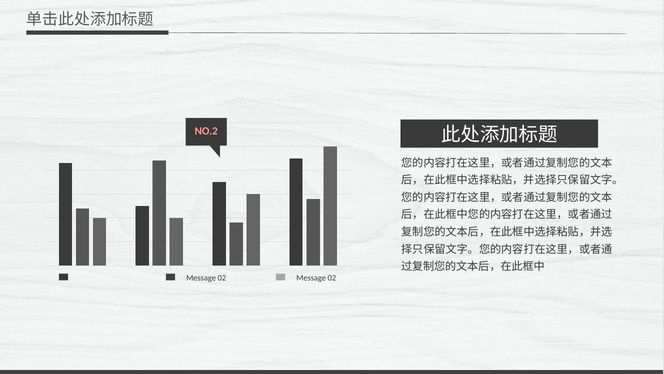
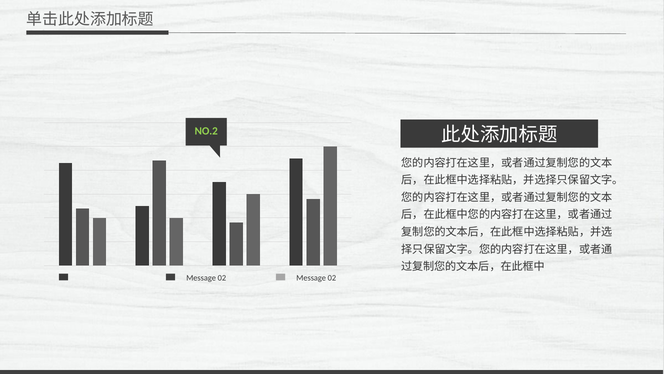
NO.2 colour: pink -> light green (206, 131)
